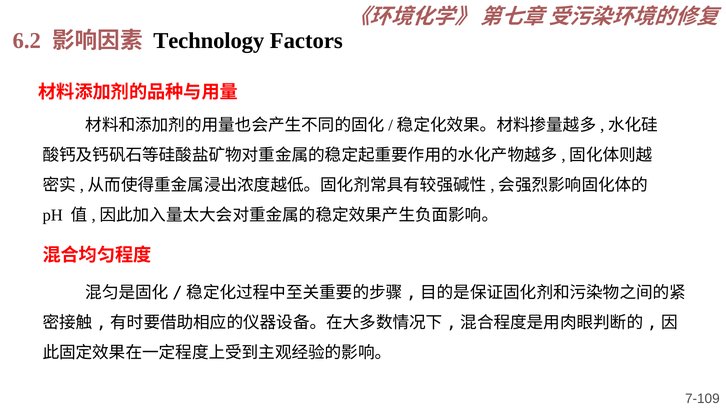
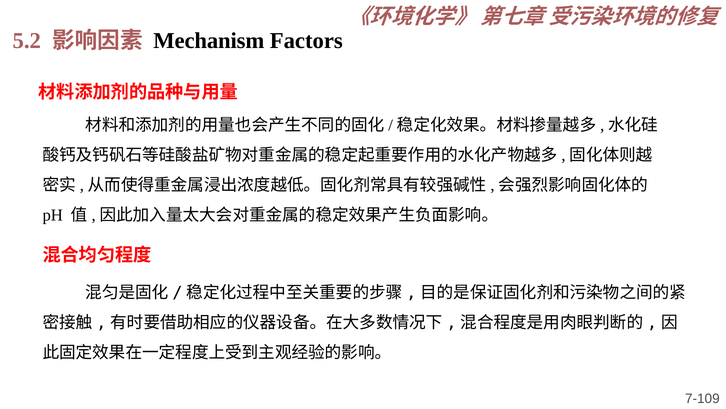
6.2: 6.2 -> 5.2 (27, 41)
Technology: Technology -> Mechanism (209, 41)
